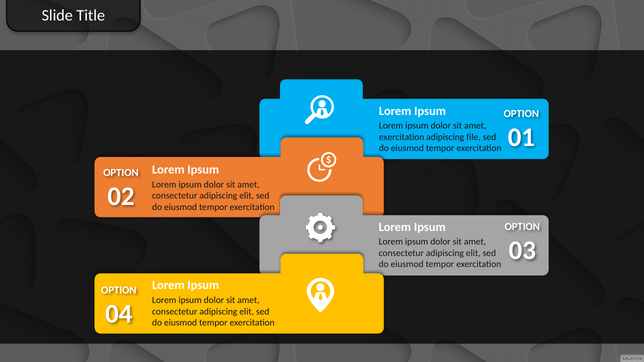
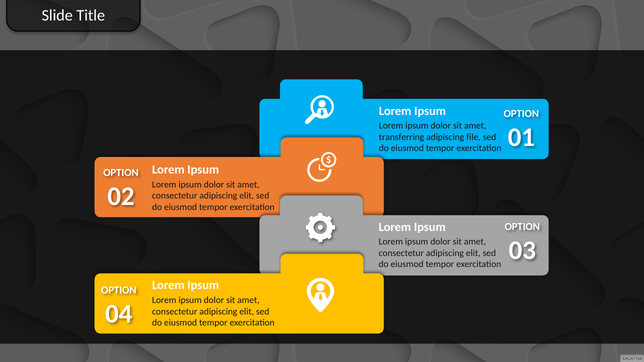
exercitation: exercitation -> transferring (402, 137)
